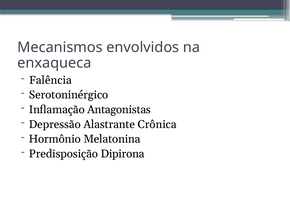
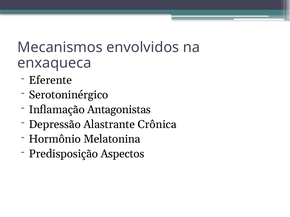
Falência: Falência -> Eferente (50, 80)
Dipirona: Dipirona -> Aspectos (123, 154)
